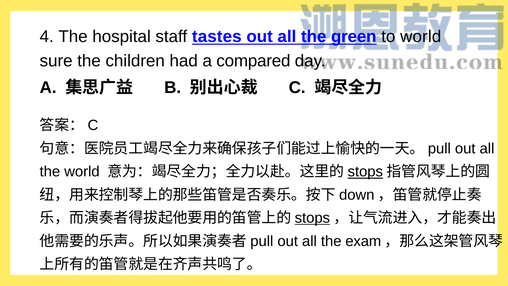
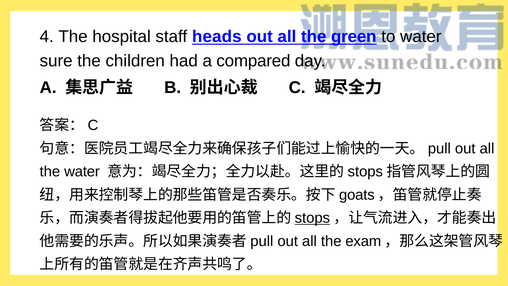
tastes: tastes -> heads (217, 37)
to world: world -> water (421, 37)
the world: world -> water (82, 172)
stops underline: present -> none (365, 172)
down: down -> goats (357, 195)
